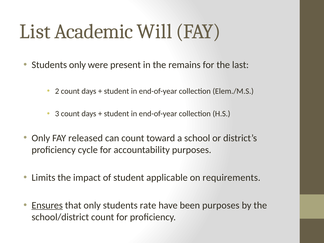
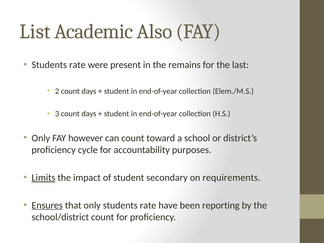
Will: Will -> Also (155, 31)
only: only -> rate (77, 65)
released: released -> however (86, 138)
Limits underline: none -> present (43, 178)
applicable: applicable -> secondary (167, 178)
been purposes: purposes -> reporting (221, 205)
